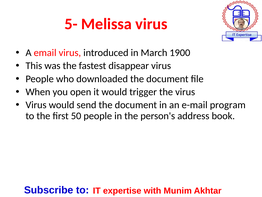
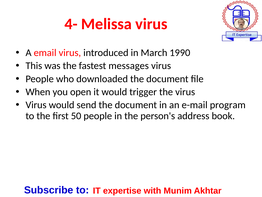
5-: 5- -> 4- (71, 24)
1900: 1900 -> 1990 (180, 53)
disappear: disappear -> messages (129, 66)
